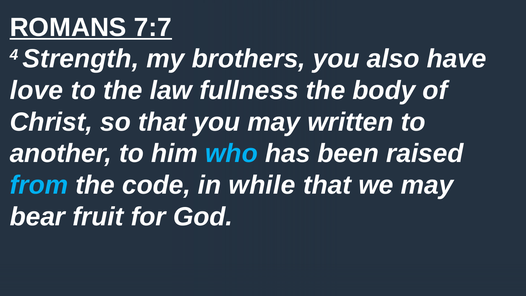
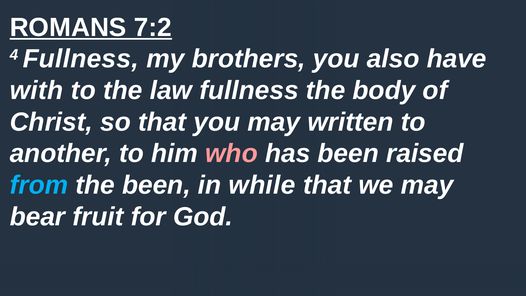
7:7: 7:7 -> 7:2 (153, 27)
4 Strength: Strength -> Fullness (81, 59)
love: love -> with (37, 90)
who colour: light blue -> pink (231, 154)
the code: code -> been (156, 185)
